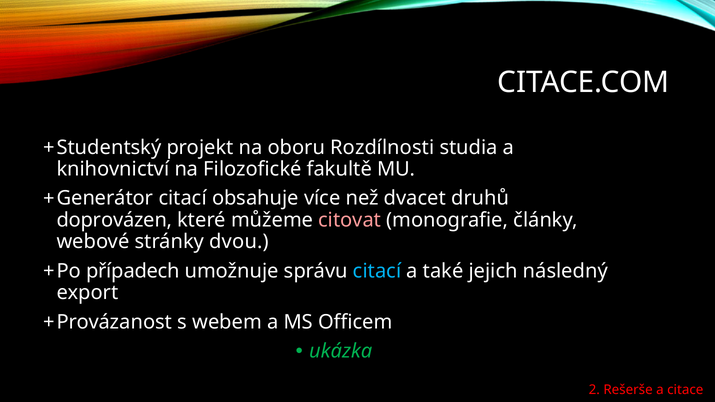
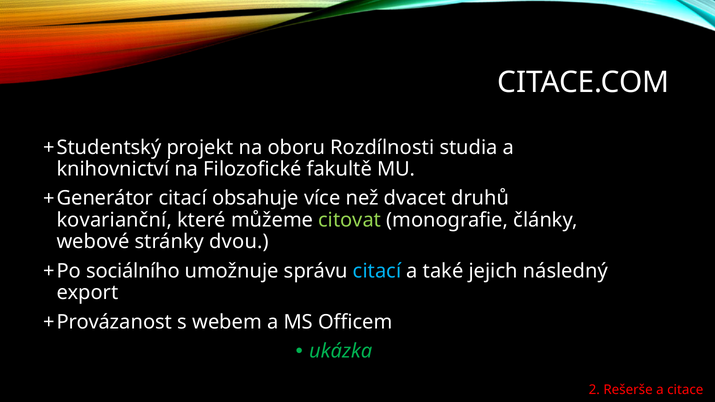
doprovázen: doprovázen -> kovarianční (114, 220)
citovat colour: pink -> light green (350, 220)
případech: případech -> sociálního (133, 271)
